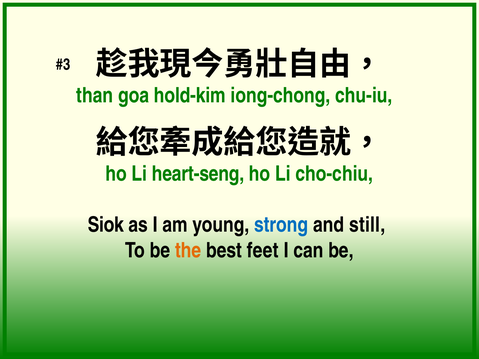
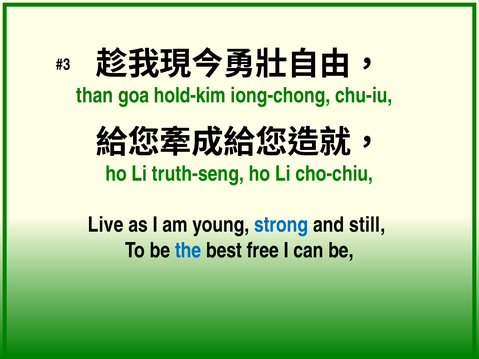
heart-seng: heart-seng -> truth-seng (198, 174)
Siok: Siok -> Live (106, 225)
the colour: orange -> blue (188, 251)
feet: feet -> free (263, 251)
